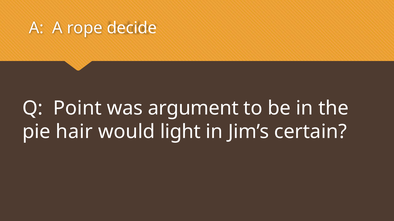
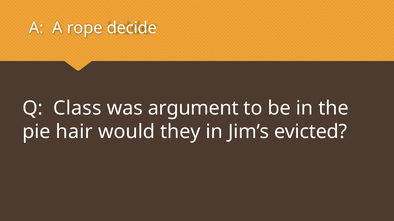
Point: Point -> Class (77, 108)
light: light -> they (180, 132)
certain: certain -> evicted (311, 132)
